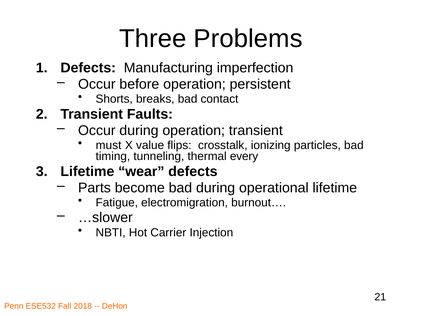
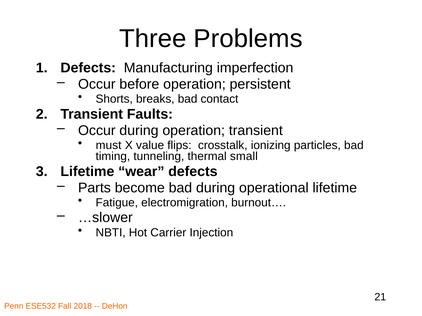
every: every -> small (244, 157)
